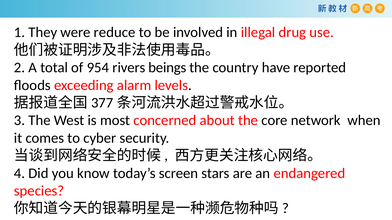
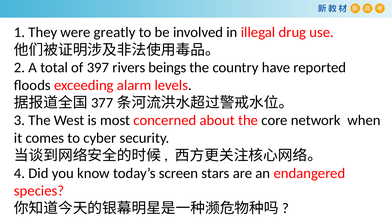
reduce: reduce -> greatly (115, 32)
954: 954 -> 397 (98, 68)
